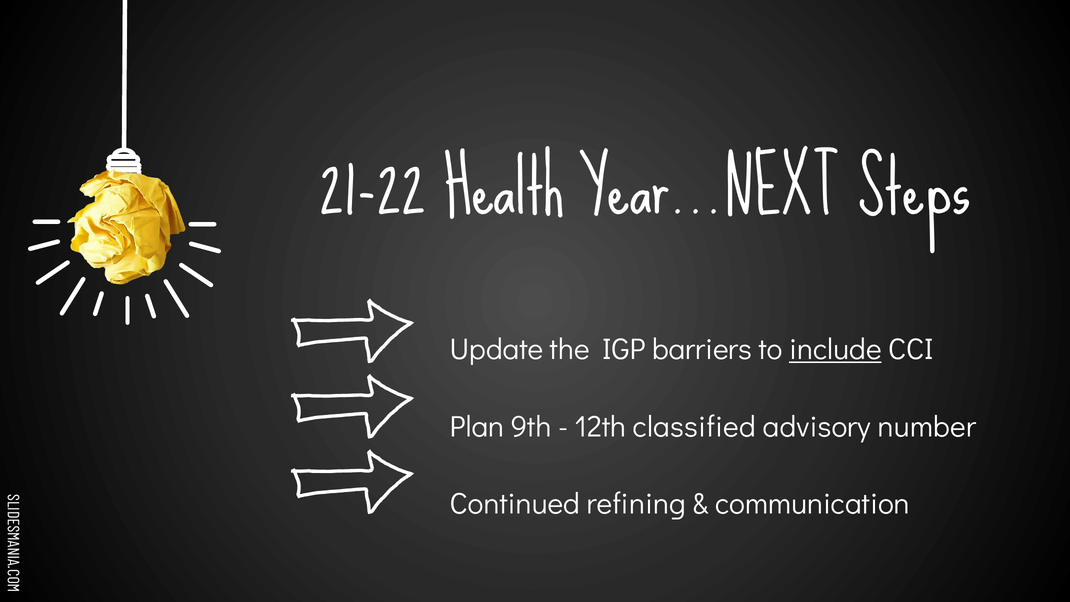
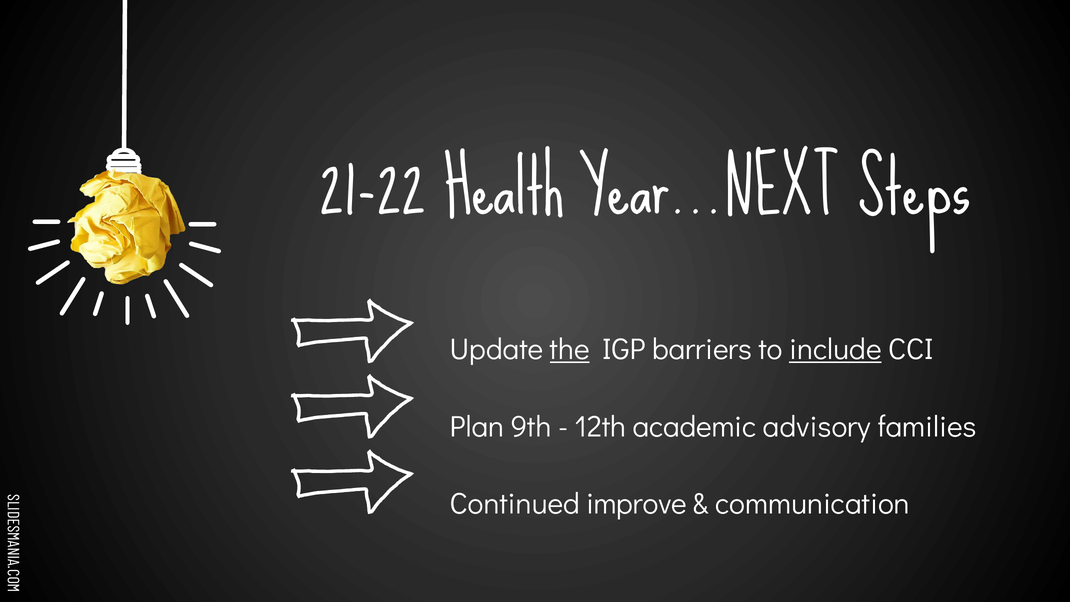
the underline: none -> present (570, 349)
classified: classified -> academic (695, 427)
number: number -> families (927, 427)
refining: refining -> improve (637, 504)
